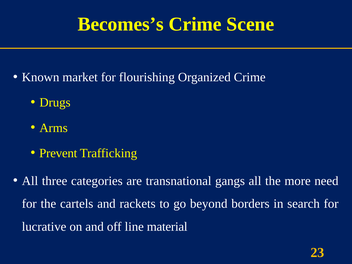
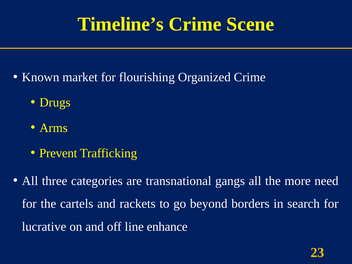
Becomes’s: Becomes’s -> Timeline’s (121, 24)
material: material -> enhance (167, 227)
